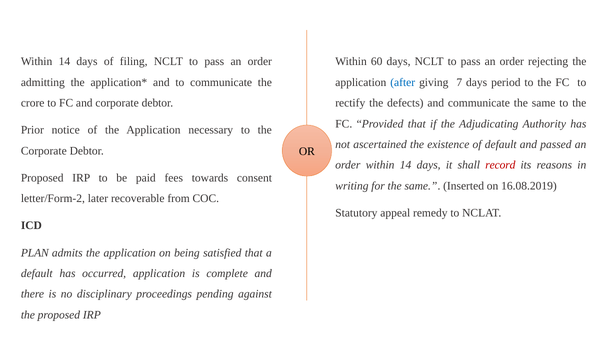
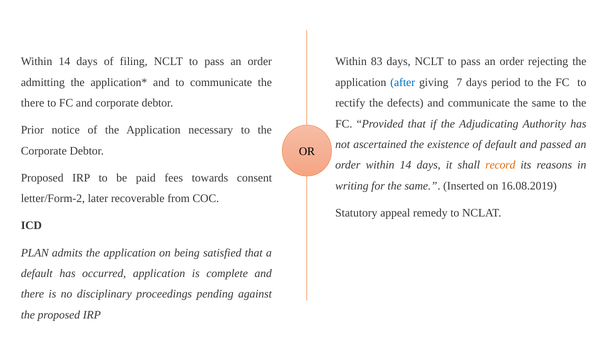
60: 60 -> 83 (377, 62)
crore: crore -> there (33, 103)
record colour: red -> orange (500, 165)
